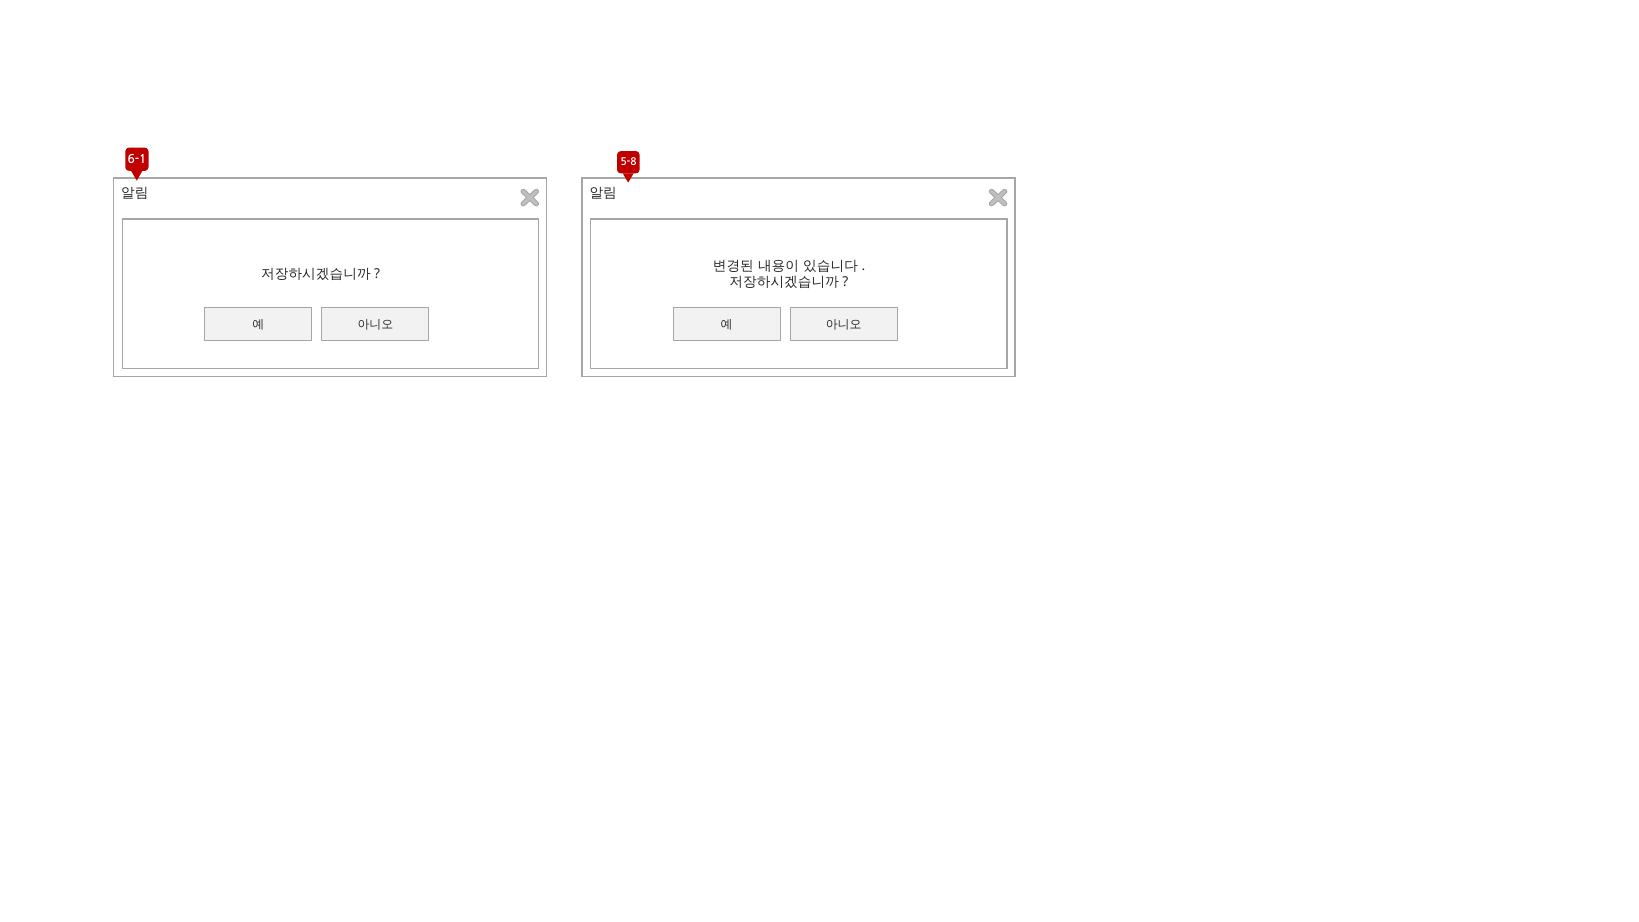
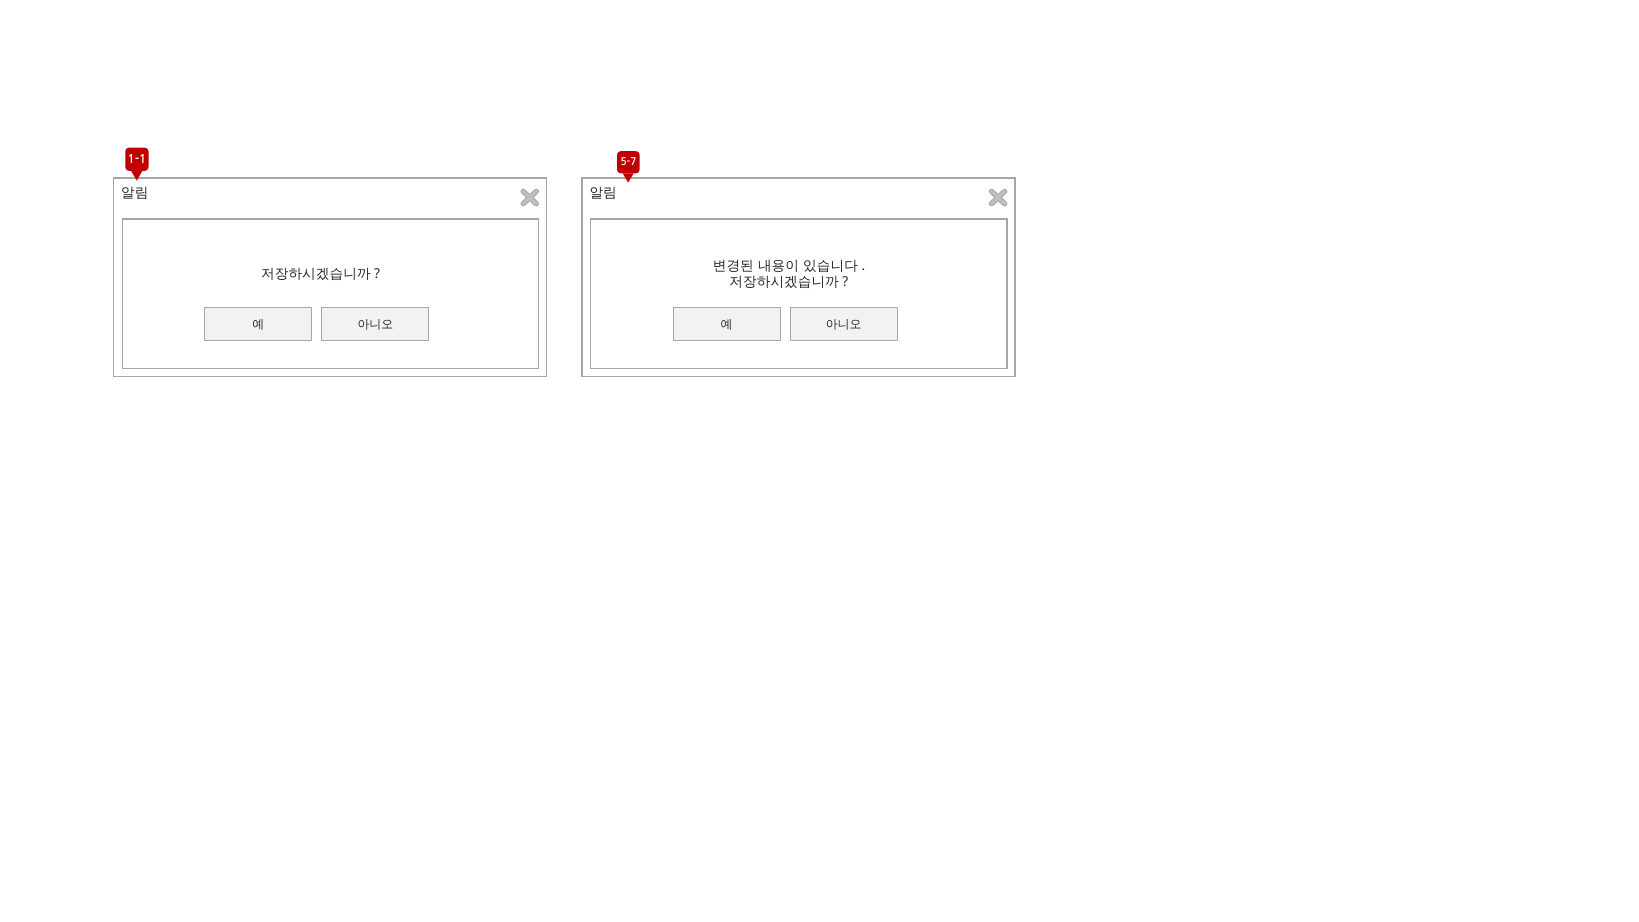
6-1: 6-1 -> 1-1 (137, 160)
5-8: 5-8 -> 5-7 (629, 162)
